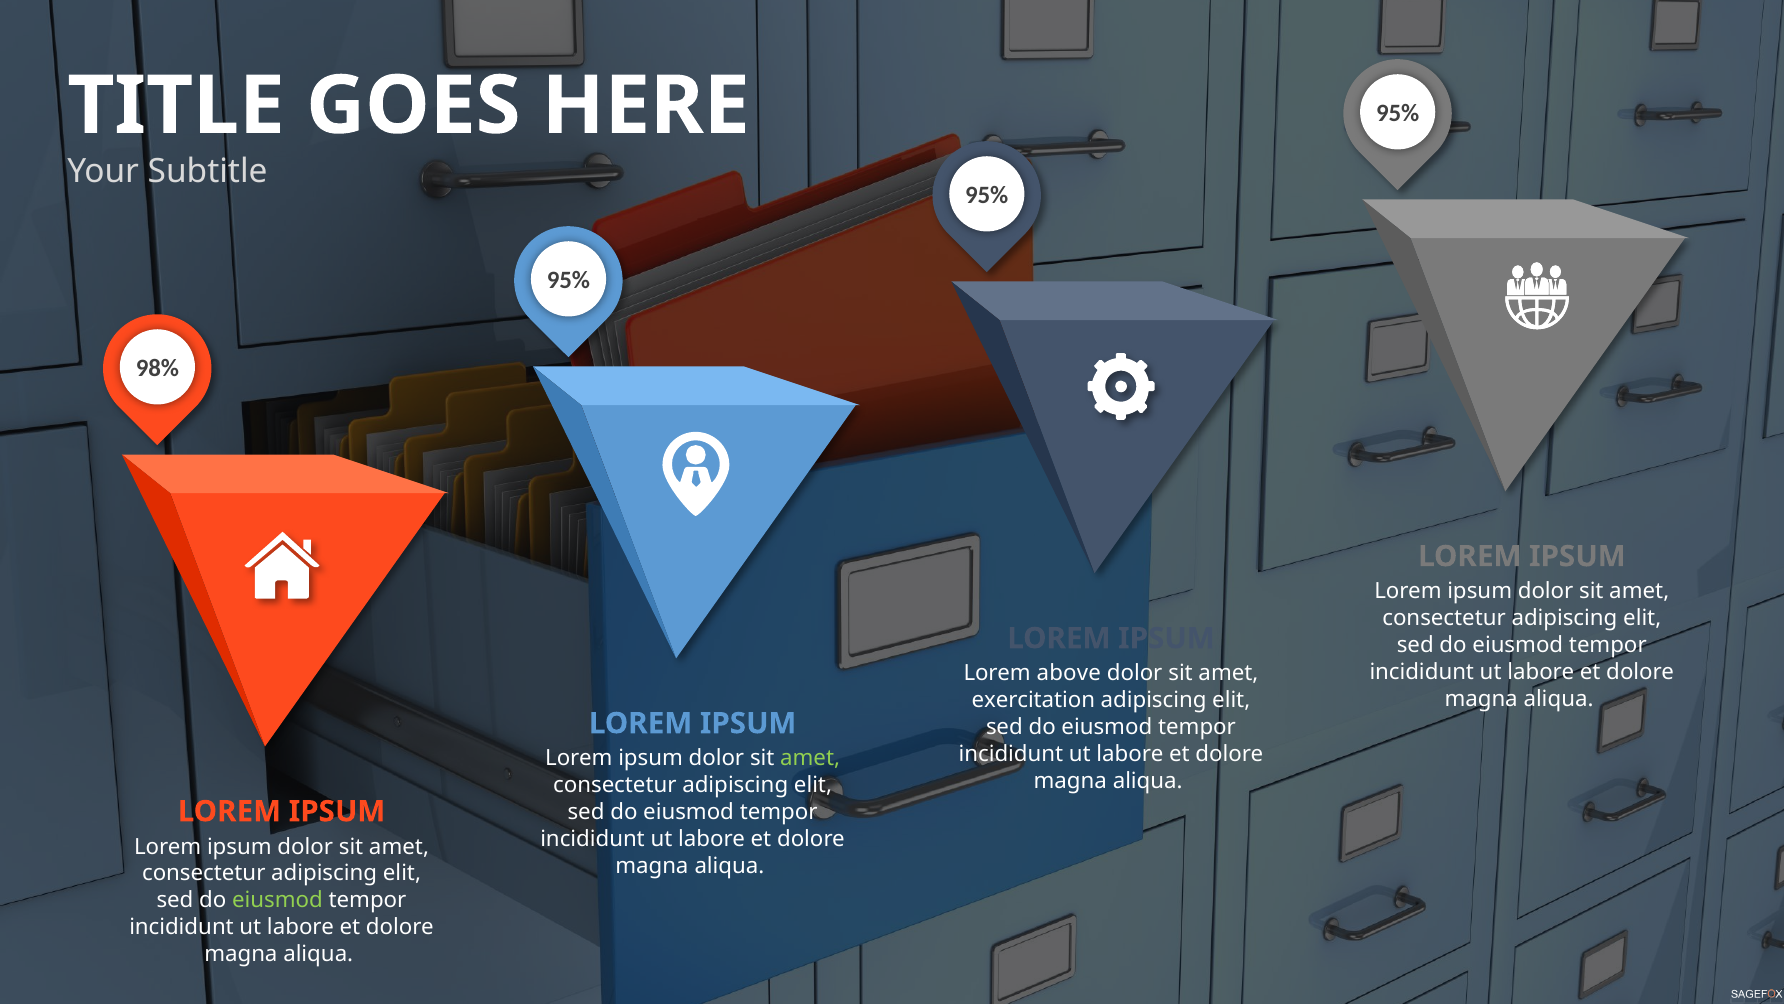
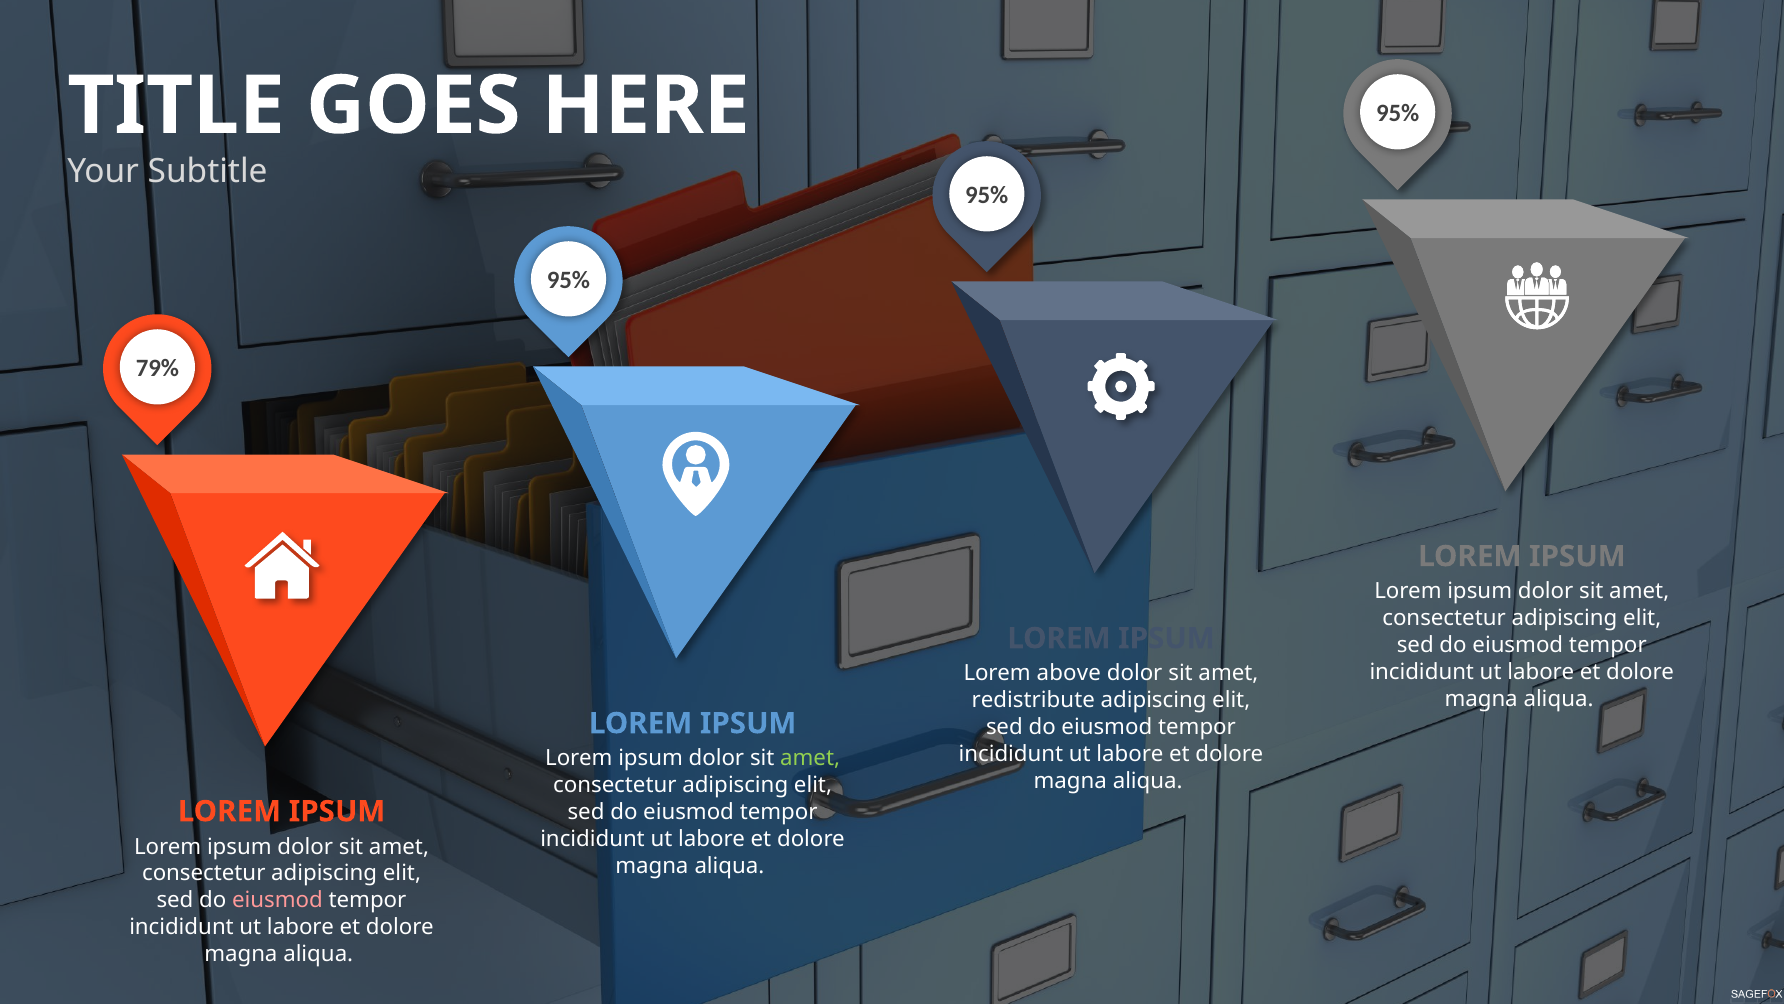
98%: 98% -> 79% (157, 368)
exercitation: exercitation -> redistribute (1033, 700)
eiusmod colour: light green -> pink (277, 900)
